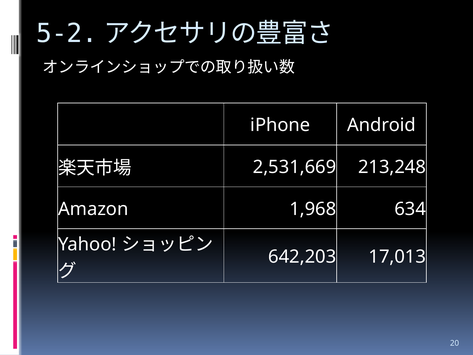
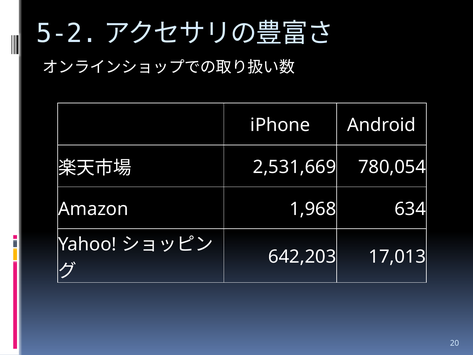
213,248: 213,248 -> 780,054 (392, 167)
